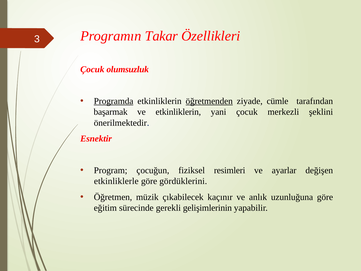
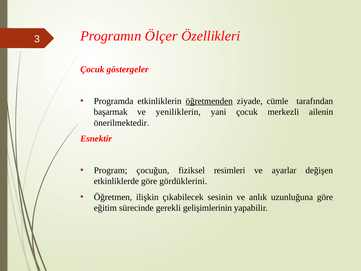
Takar: Takar -> Ölçer (161, 36)
olumsuzluk: olumsuzluk -> göstergeler (128, 69)
Programda underline: present -> none (114, 101)
ve etkinliklerin: etkinliklerin -> yeniliklerin (178, 112)
şeklini: şeklini -> ailenin (321, 112)
etkinliklerle: etkinliklerle -> etkinliklerde (116, 181)
müzik: müzik -> ilişkin (147, 197)
kaçınır: kaçınır -> sesinin (220, 197)
